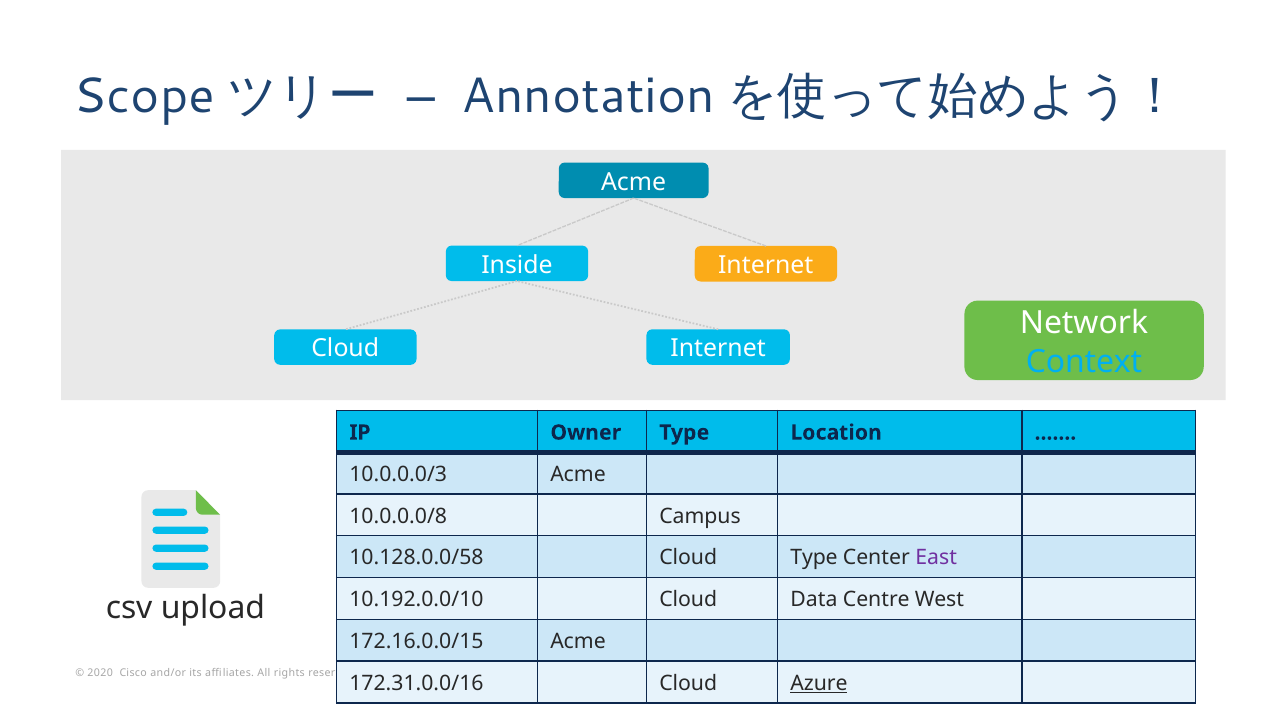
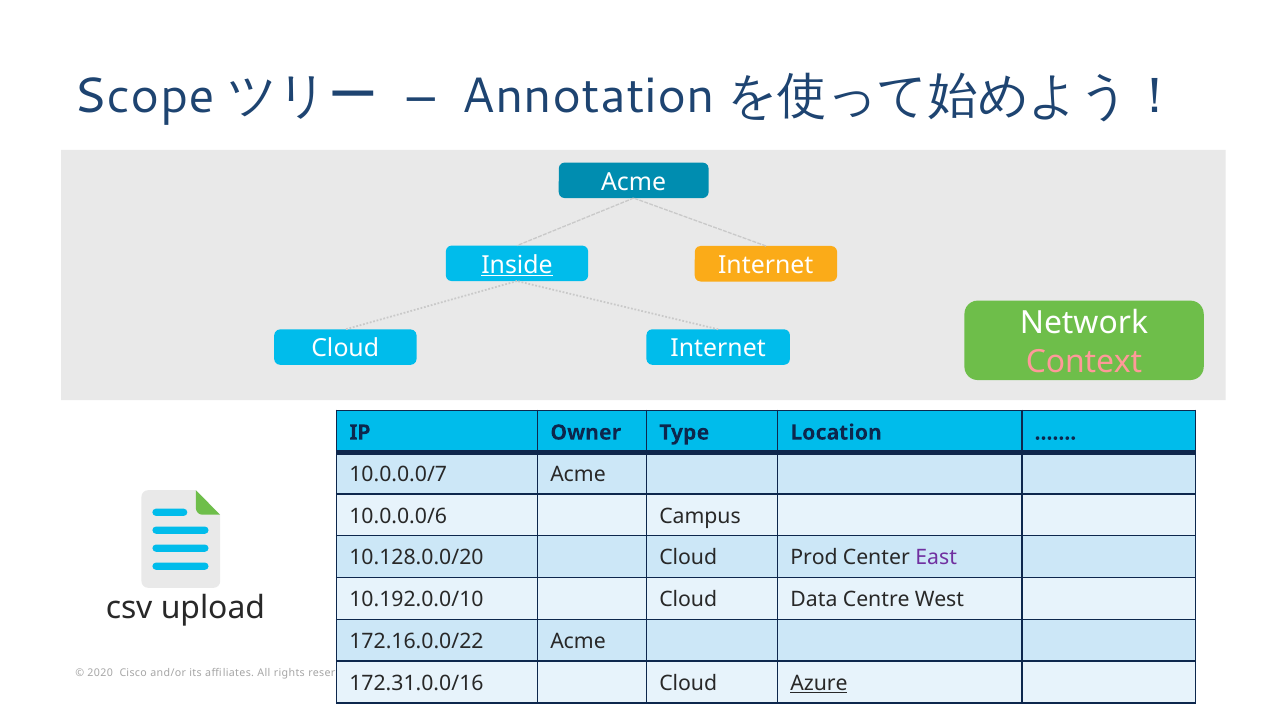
Inside underline: none -> present (517, 265)
Context colour: light blue -> pink (1084, 362)
10.0.0.0/3: 10.0.0.0/3 -> 10.0.0.0/7 (398, 474)
10.0.0.0/8: 10.0.0.0/8 -> 10.0.0.0/6 (398, 516)
10.128.0.0/58: 10.128.0.0/58 -> 10.128.0.0/20 (416, 558)
Cloud Type: Type -> Prod (814, 558)
172.16.0.0/15: 172.16.0.0/15 -> 172.16.0.0/22 (416, 641)
